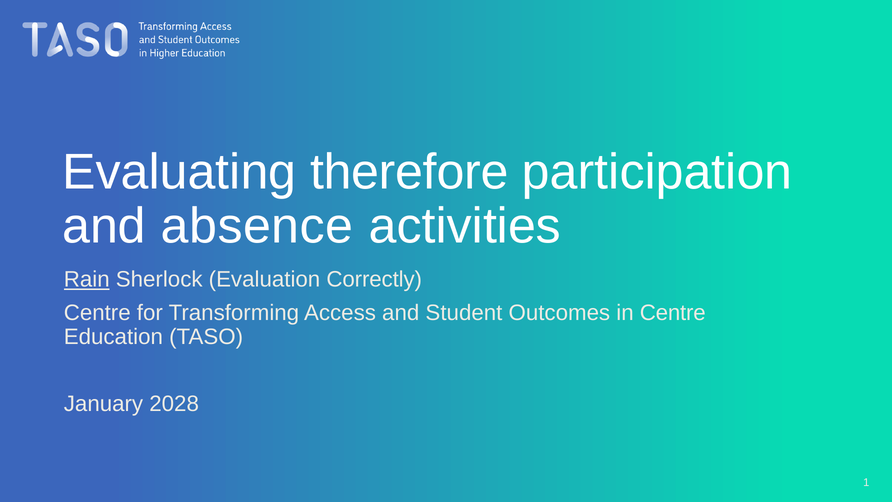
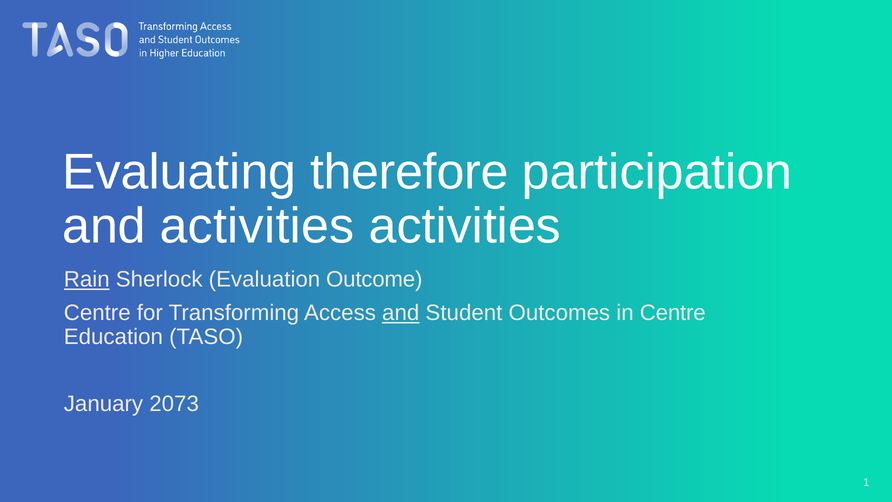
and absence: absence -> activities (257, 226)
Correctly: Correctly -> Outcome (374, 279)
and underline: none -> present (401, 313)
2028: 2028 -> 2073 (174, 404)
